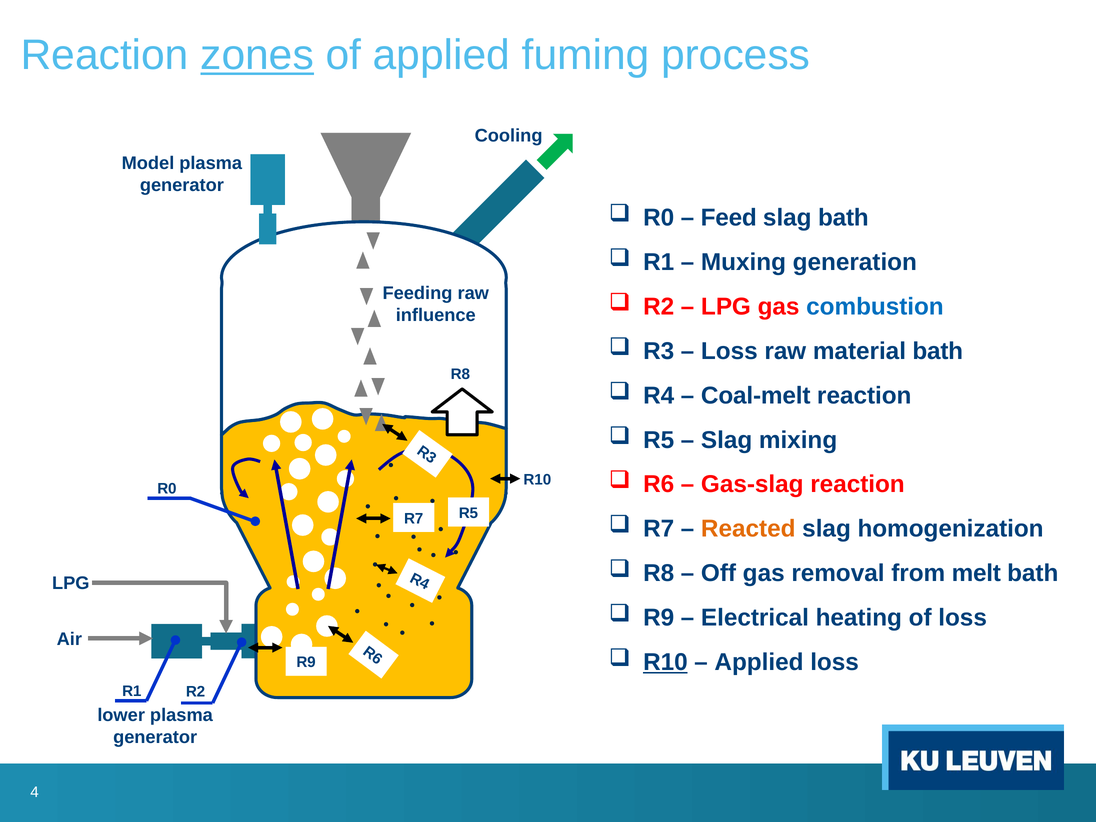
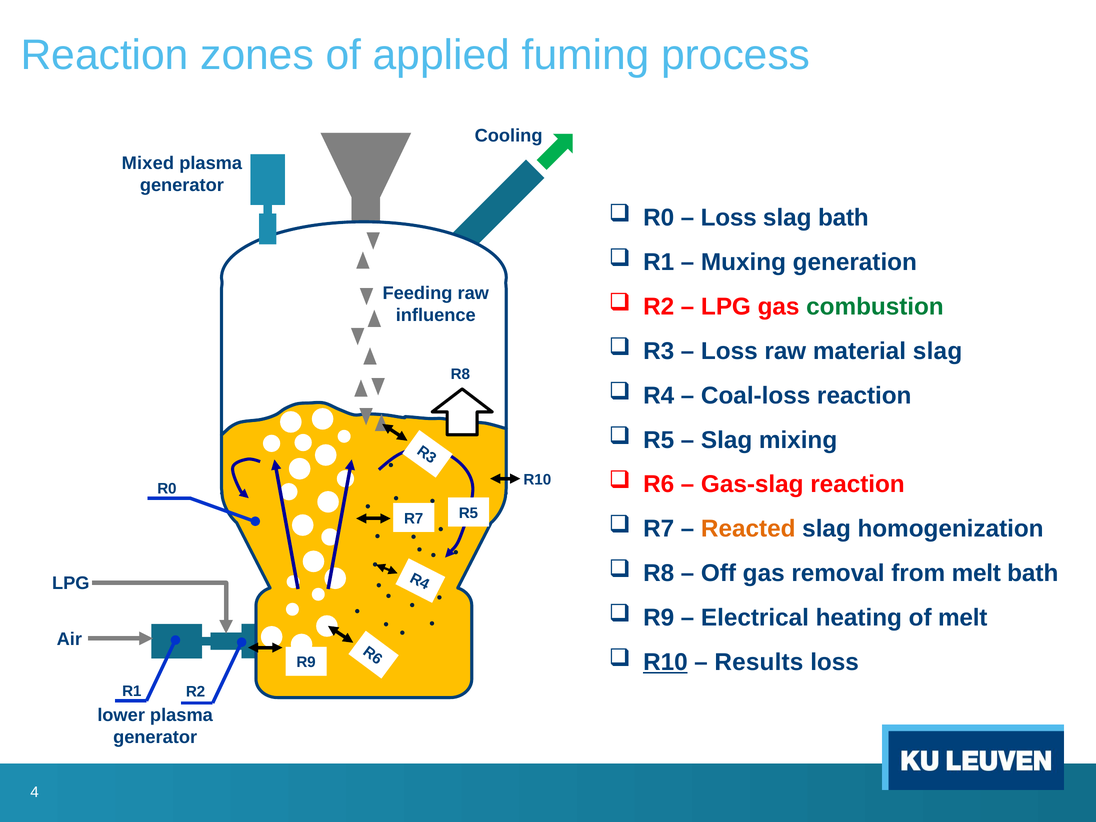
zones underline: present -> none (257, 55)
Model: Model -> Mixed (148, 163)
Feed: Feed -> Loss (729, 218)
combustion colour: blue -> green (875, 307)
material bath: bath -> slag (938, 351)
Coal-melt: Coal-melt -> Coal-loss (756, 396)
of loss: loss -> melt (963, 618)
Applied: Applied -> Results (759, 662)
